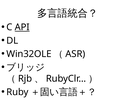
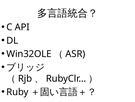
API underline: present -> none (22, 27)
